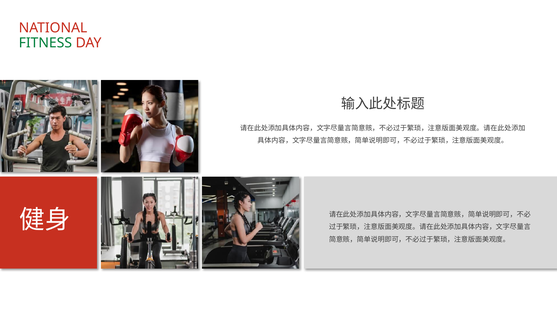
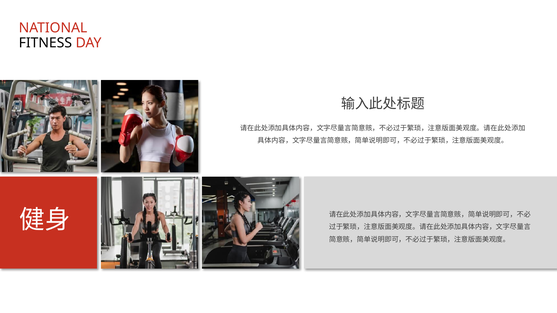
FITNESS colour: green -> black (45, 43)
